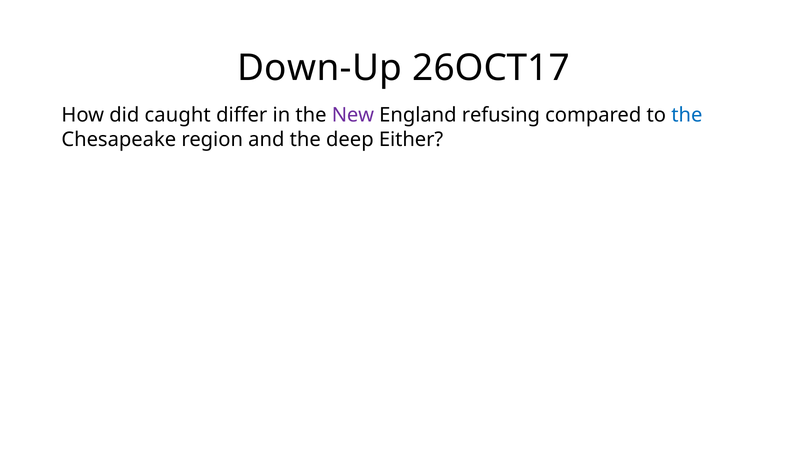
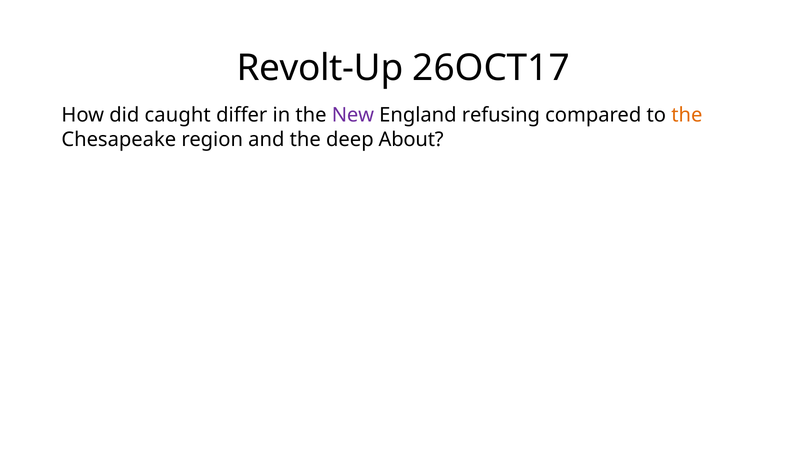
Down-Up: Down-Up -> Revolt-Up (320, 68)
the colour: blue -> orange (687, 115)
Either: Either -> About (411, 139)
